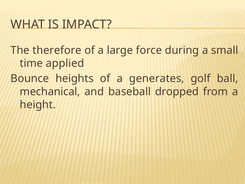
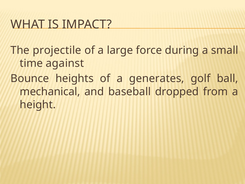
therefore: therefore -> projectile (57, 50)
applied: applied -> against (65, 63)
